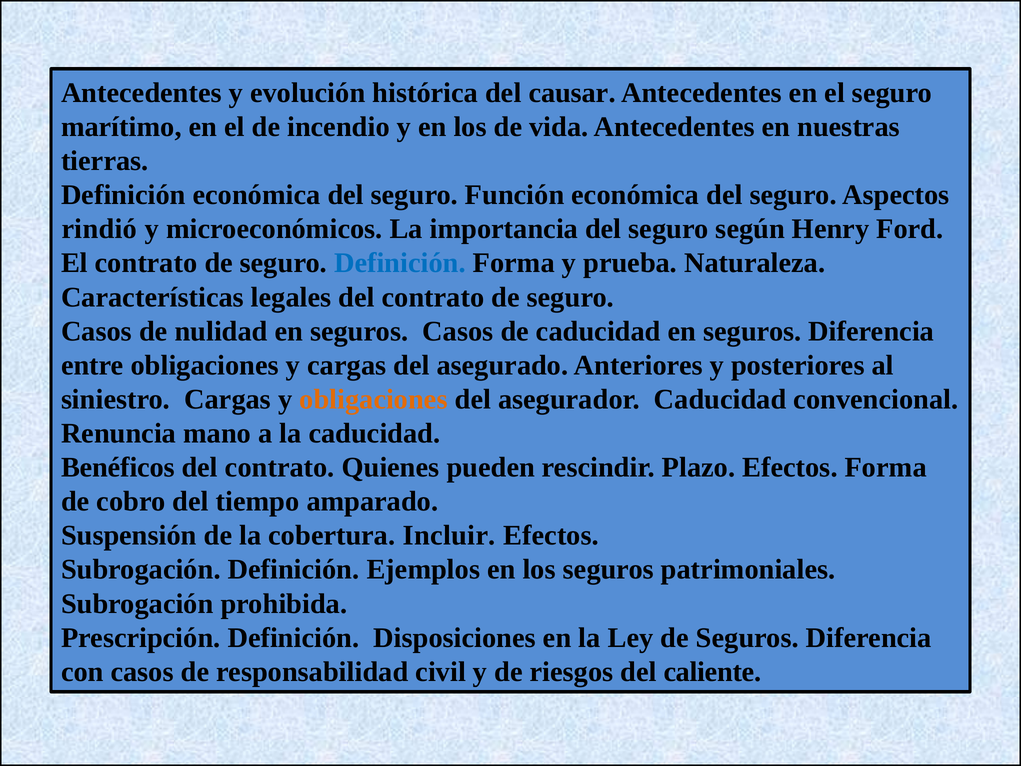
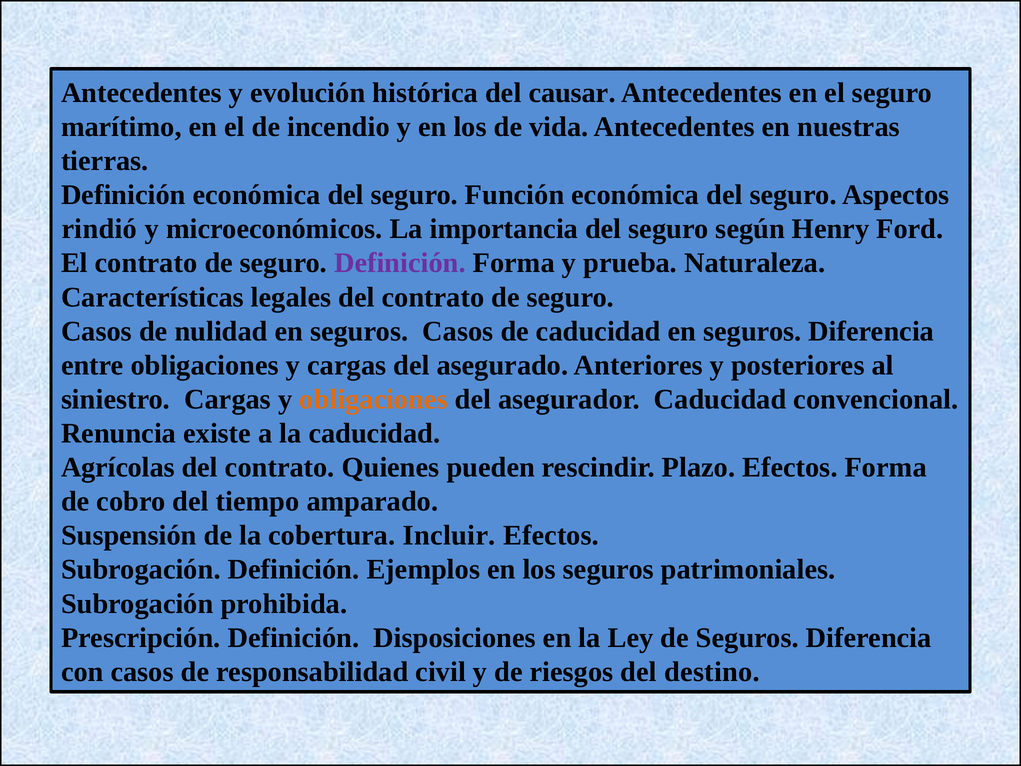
Definición colour: blue -> purple (400, 263)
mano: mano -> existe (217, 433)
Benéficos: Benéficos -> Agrícolas (118, 467)
caliente: caliente -> destino (712, 672)
